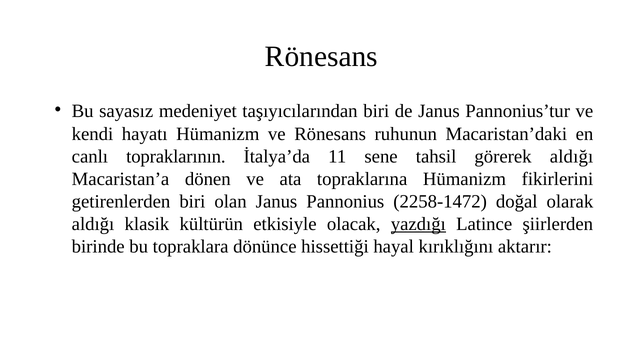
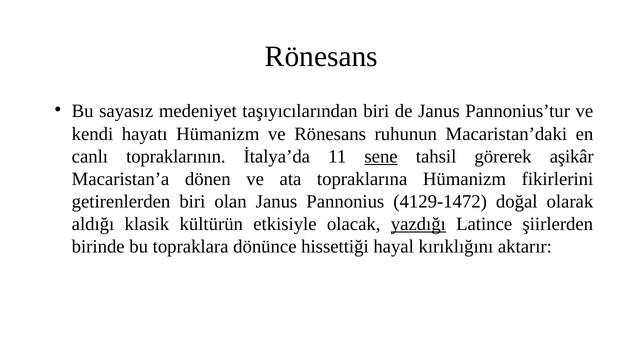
sene underline: none -> present (381, 156)
görerek aldığı: aldığı -> aşikâr (572, 156)
2258-1472: 2258-1472 -> 4129-1472 (440, 201)
